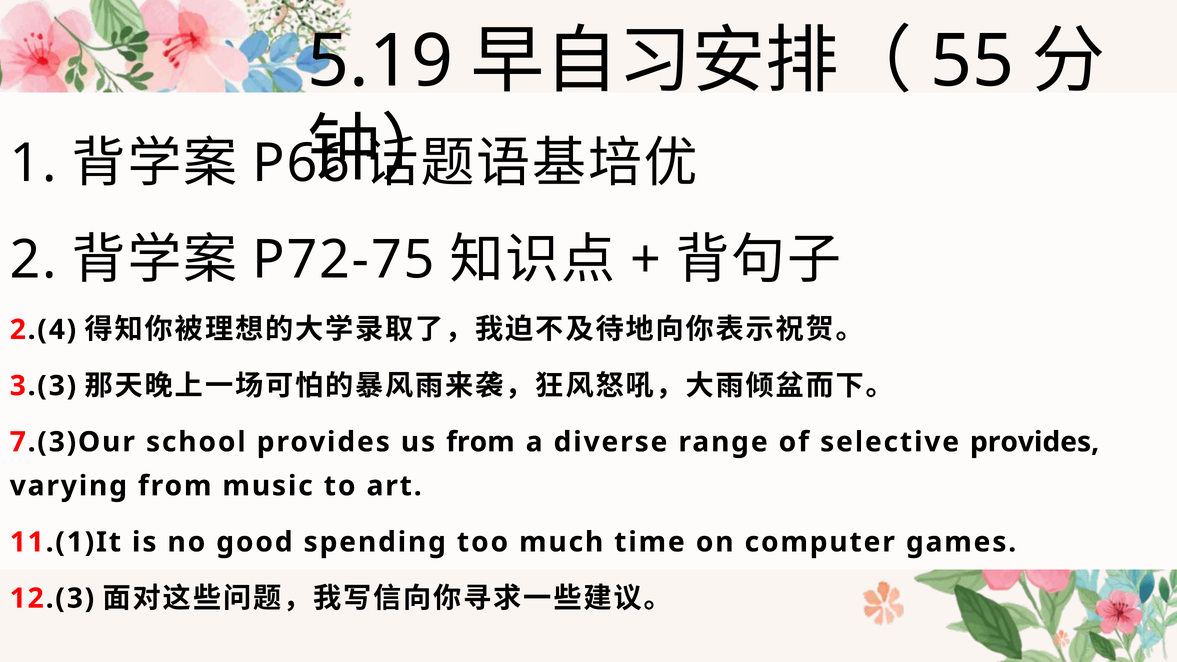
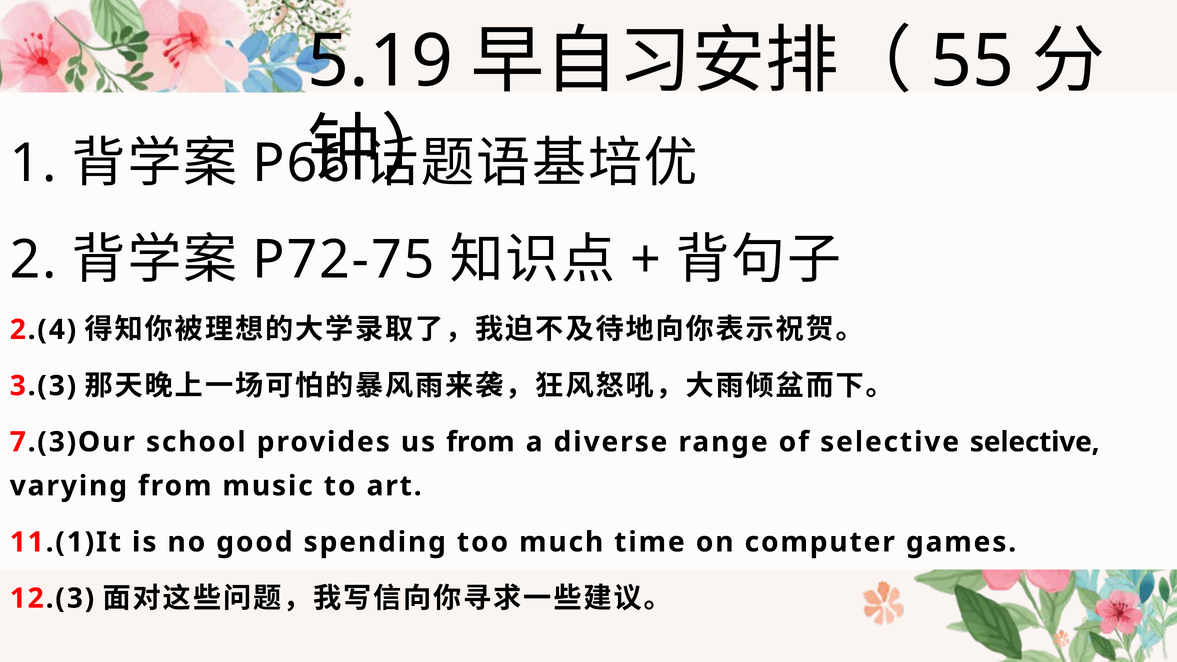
selective provides: provides -> selective (1035, 442)
